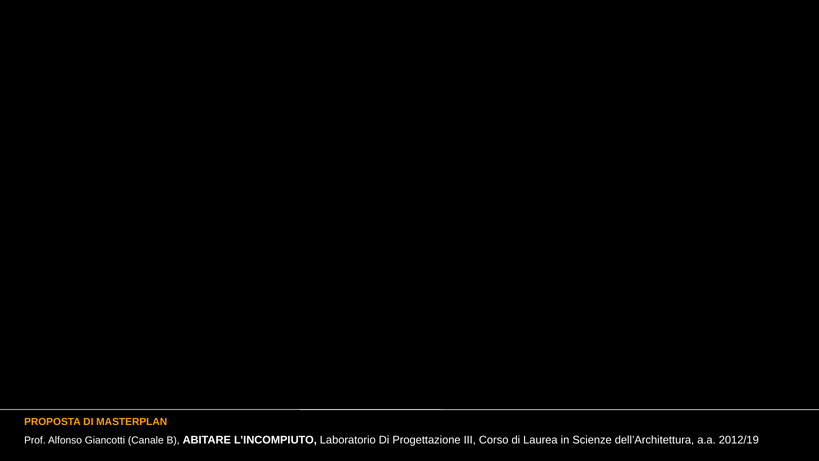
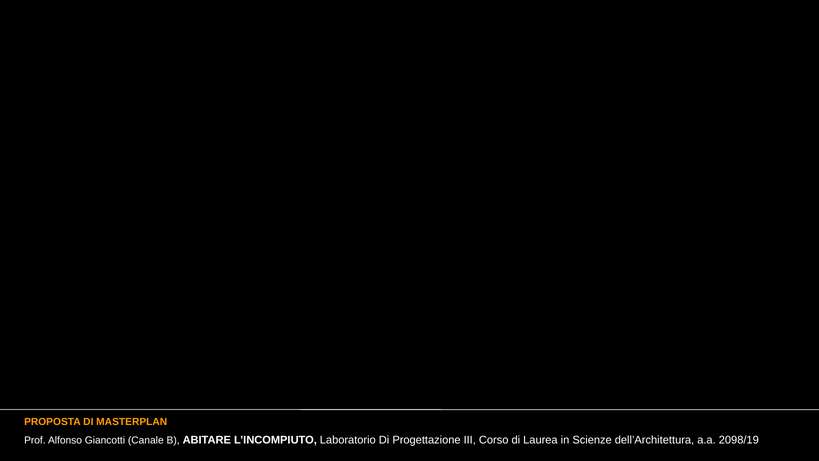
2012/19: 2012/19 -> 2098/19 (739, 440)
